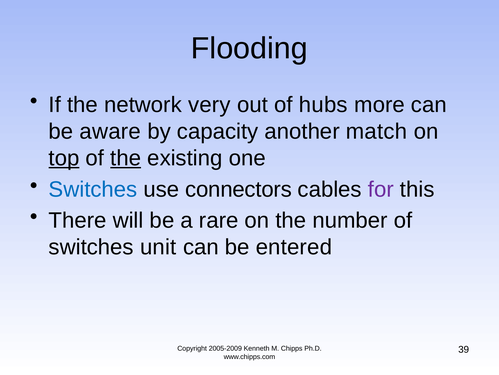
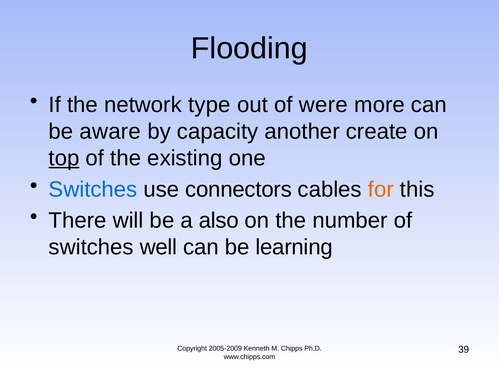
very: very -> type (209, 105)
hubs: hubs -> were (323, 105)
match: match -> create (377, 131)
the underline: present -> none (126, 158)
for colour: purple -> orange (381, 189)
rare: rare -> also (219, 220)
unit: unit -> well (158, 247)
entered: entered -> learning (294, 247)
